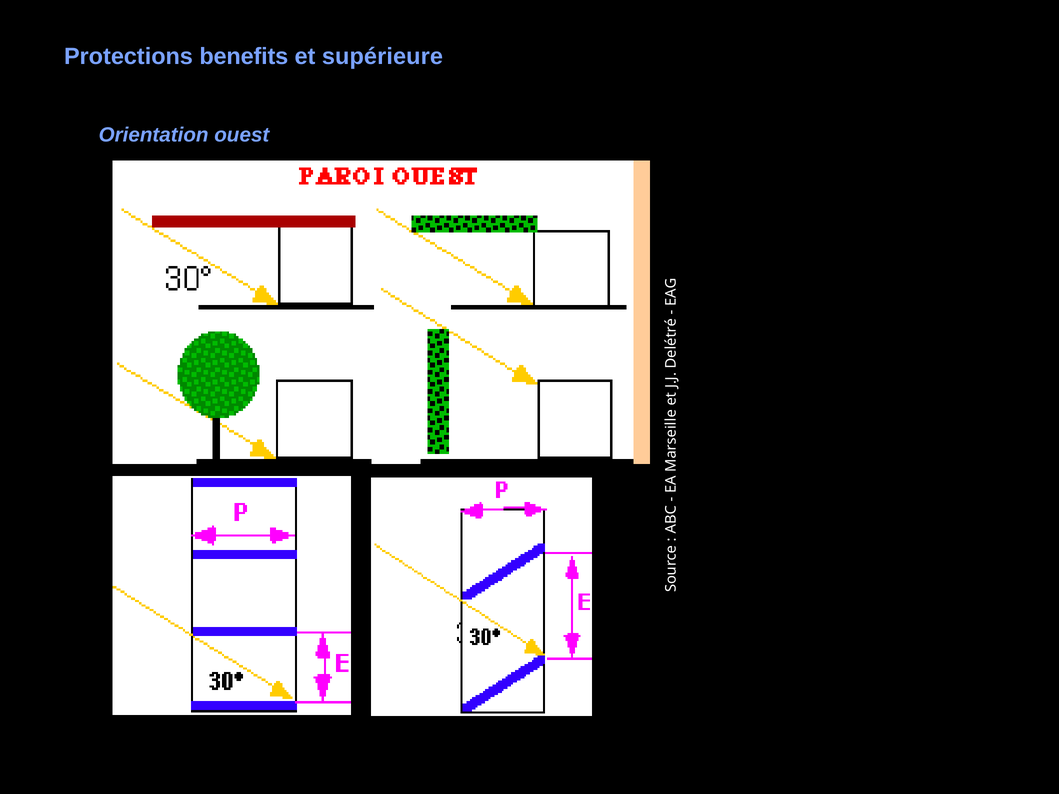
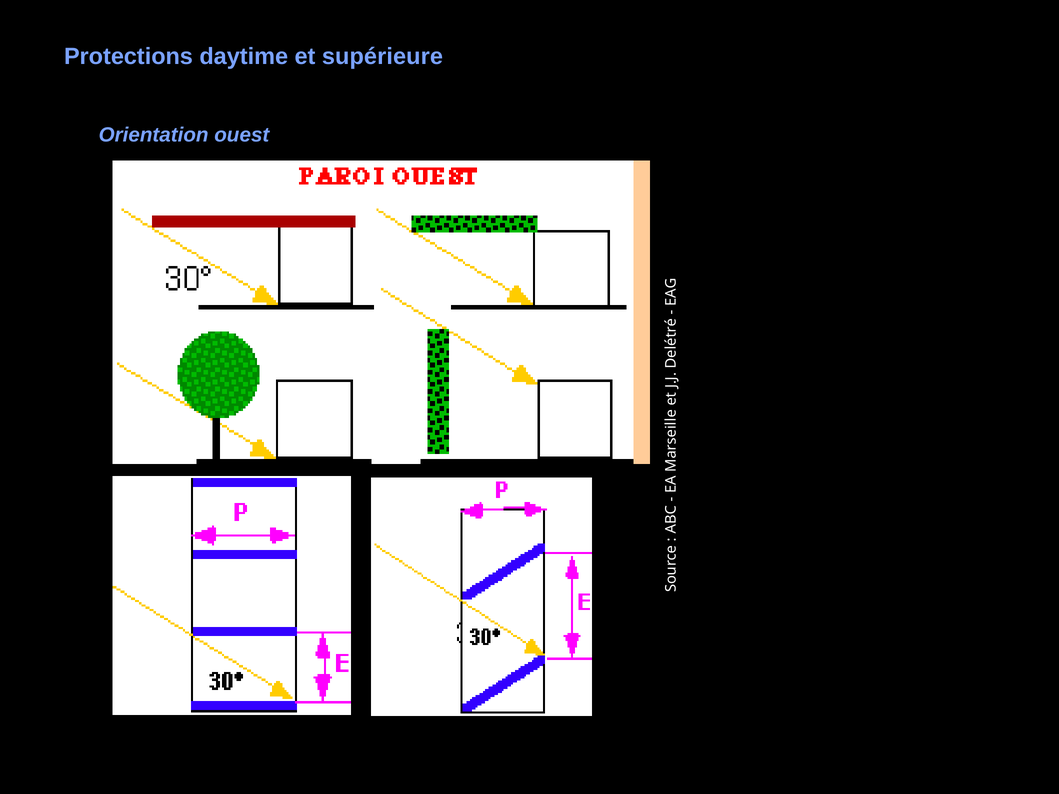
benefits: benefits -> daytime (244, 56)
